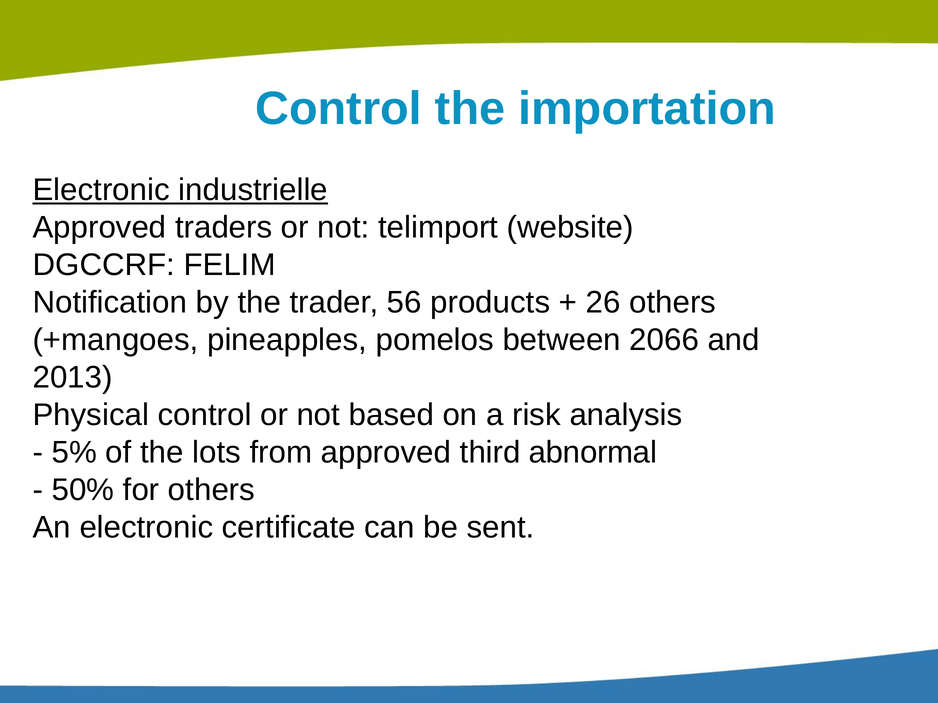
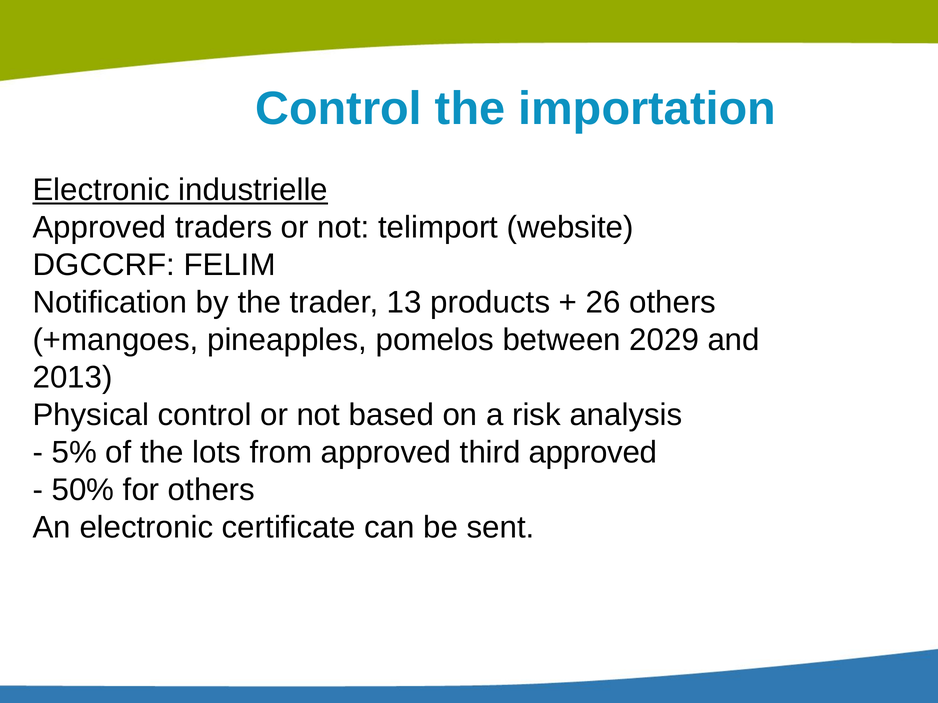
56: 56 -> 13 (404, 302)
2066: 2066 -> 2029 (664, 340)
third abnormal: abnormal -> approved (593, 453)
